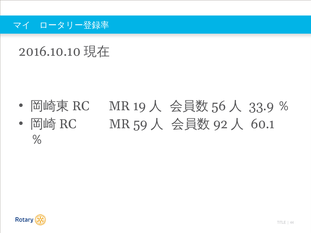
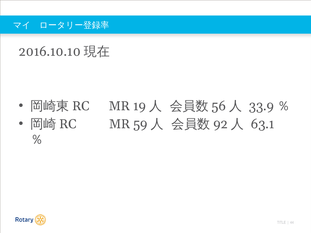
60.1: 60.1 -> 63.1 (263, 124)
